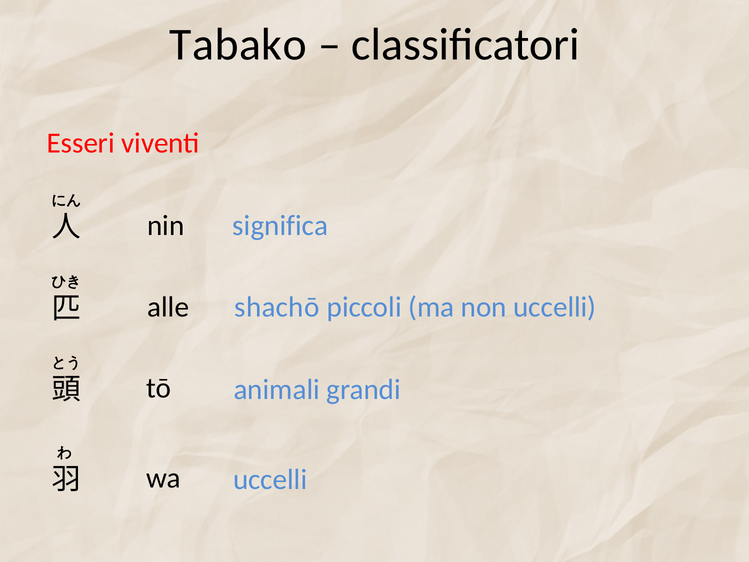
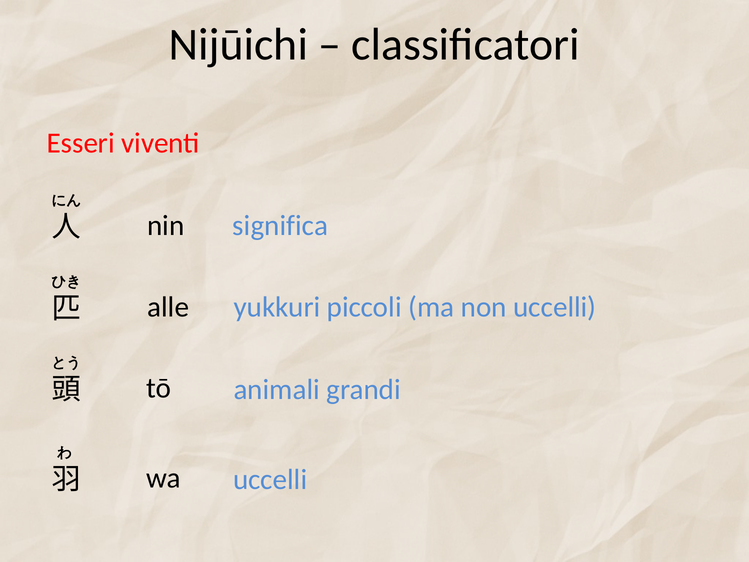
Tabako: Tabako -> Nijūichi (238, 45)
shachō: shachō -> yukkuri (277, 307)
